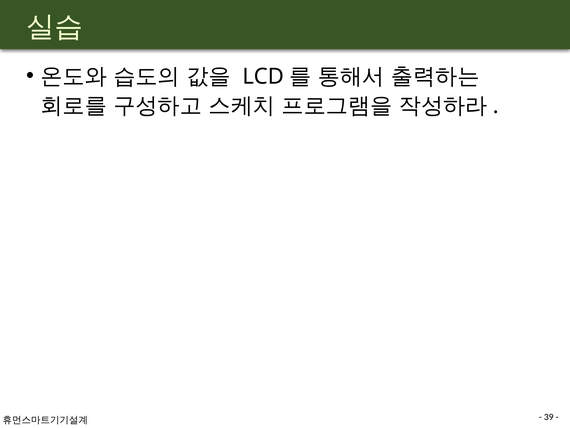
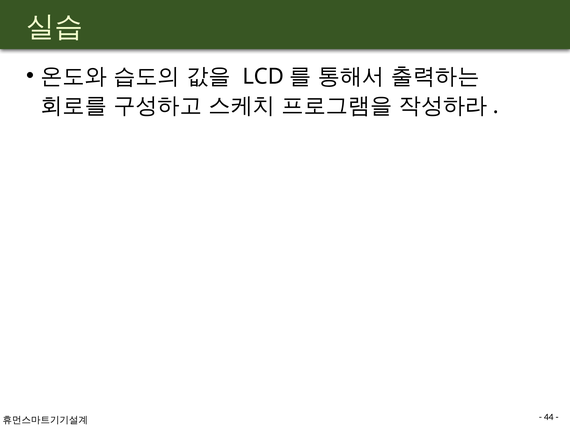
39: 39 -> 44 (549, 417)
